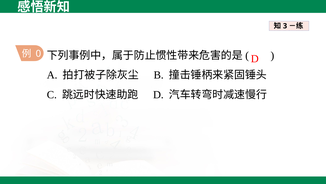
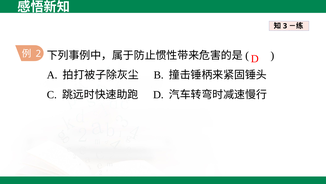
0: 0 -> 2 (38, 54)
